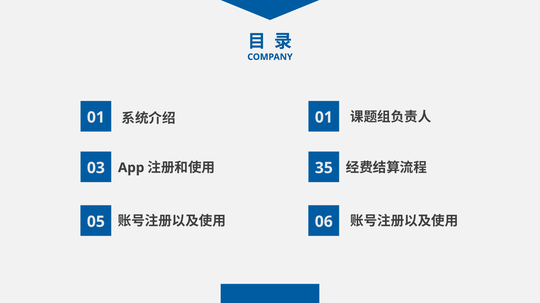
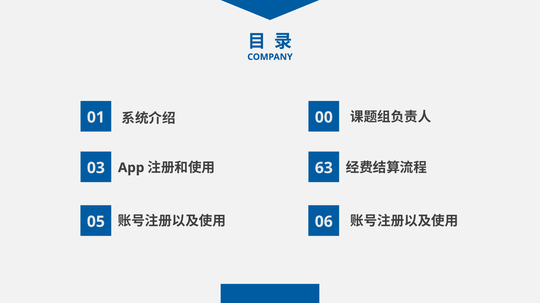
01: 01 -> 00 (324, 118)
35: 35 -> 63 (324, 168)
